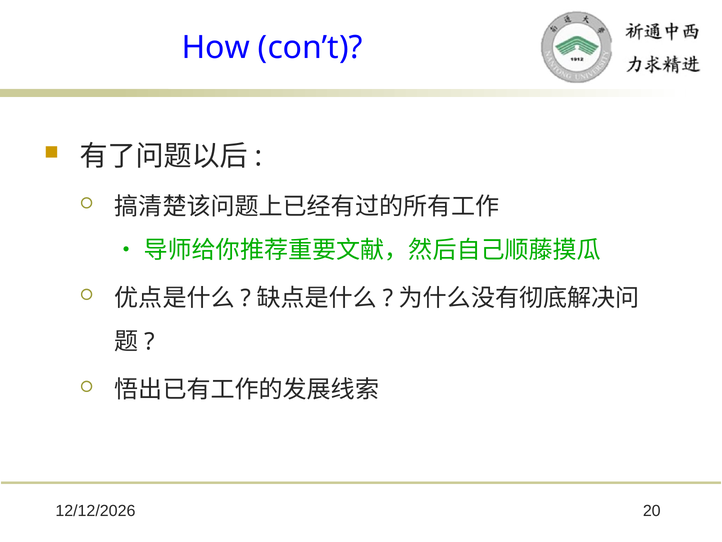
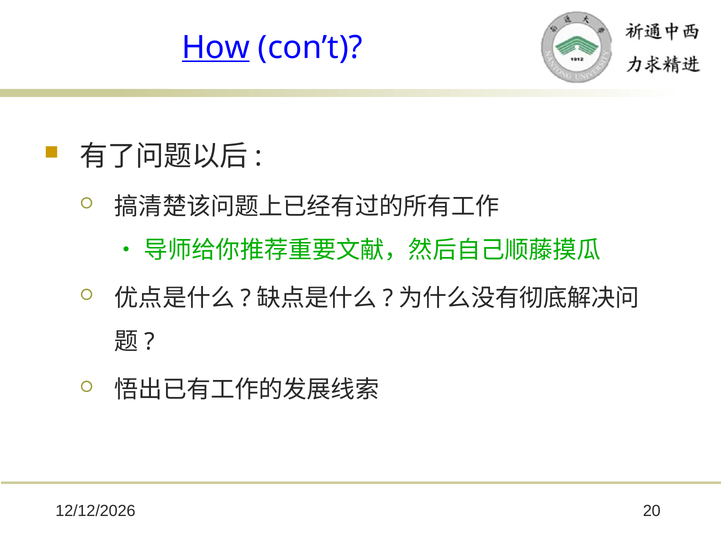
How underline: none -> present (216, 47)
